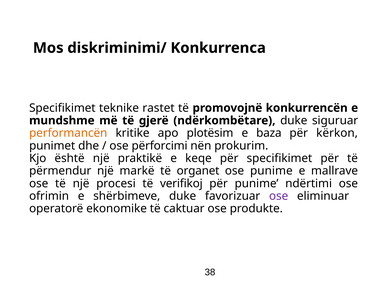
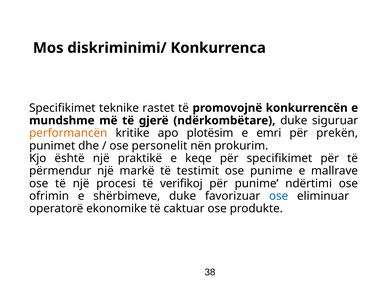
baza: baza -> emri (269, 133)
kërkon: kërkon -> prekën (337, 133)
përforcimi: përforcimi -> personelit (159, 146)
organet: organet -> testimit (198, 171)
ose colour: purple -> blue (279, 196)
